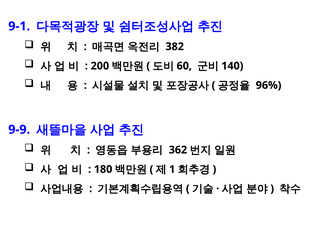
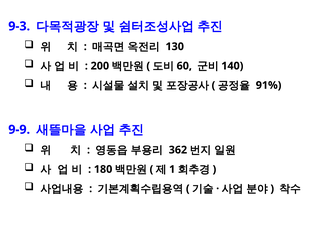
9-1: 9-1 -> 9-3 (19, 26)
382: 382 -> 130 (175, 46)
96%: 96% -> 91% (269, 85)
